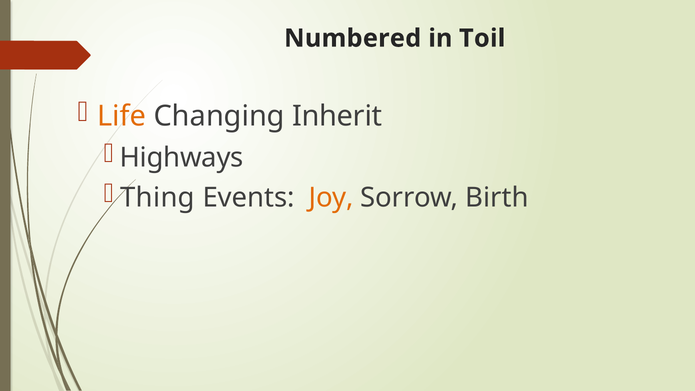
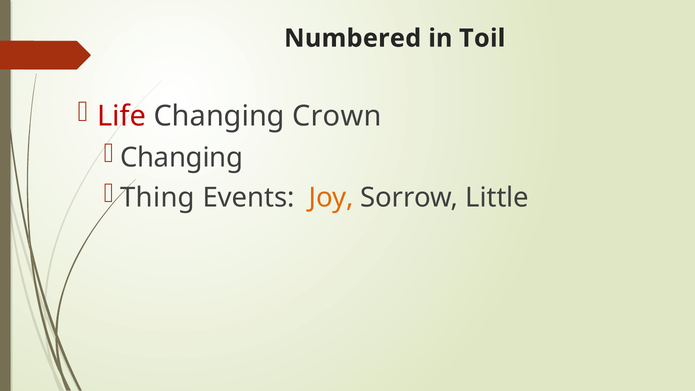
Life colour: orange -> red (122, 116)
Inherit: Inherit -> Crown (337, 116)
Highways: Highways -> Changing (182, 157)
Birth: Birth -> Little (497, 198)
